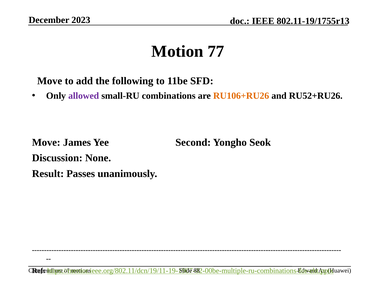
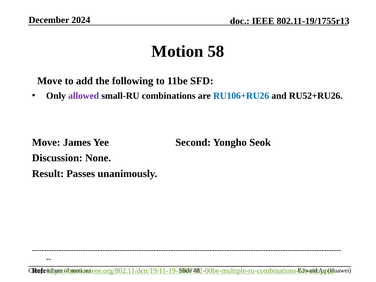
2023: 2023 -> 2024 (81, 20)
77: 77 -> 58 (216, 51)
RU106+RU26 colour: orange -> blue (241, 96)
